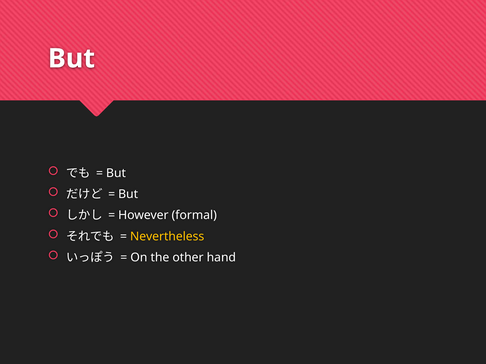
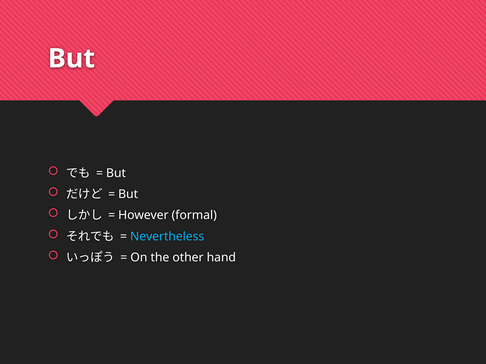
Nevertheless colour: yellow -> light blue (167, 237)
